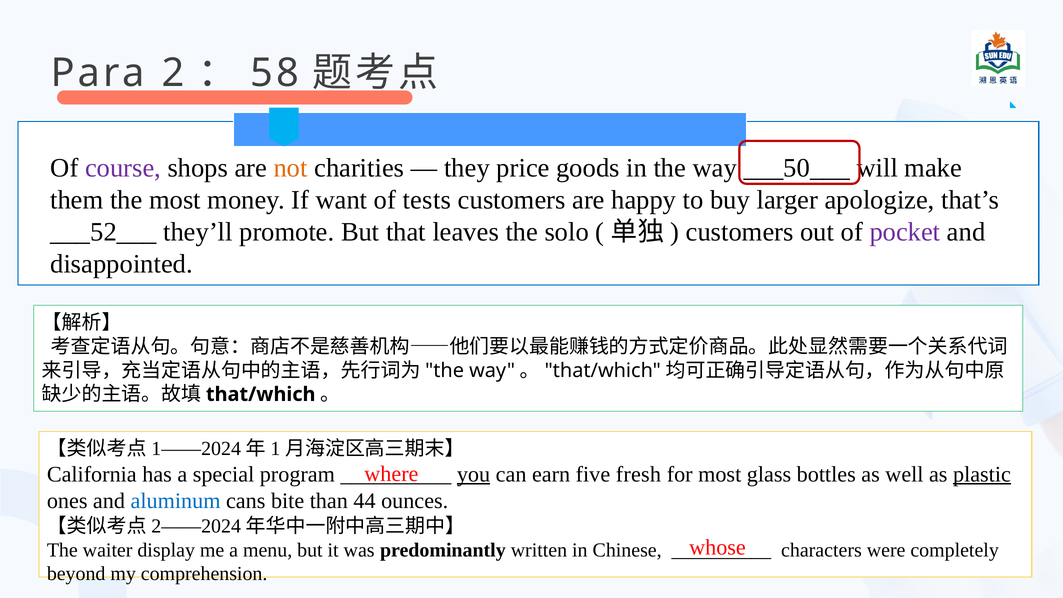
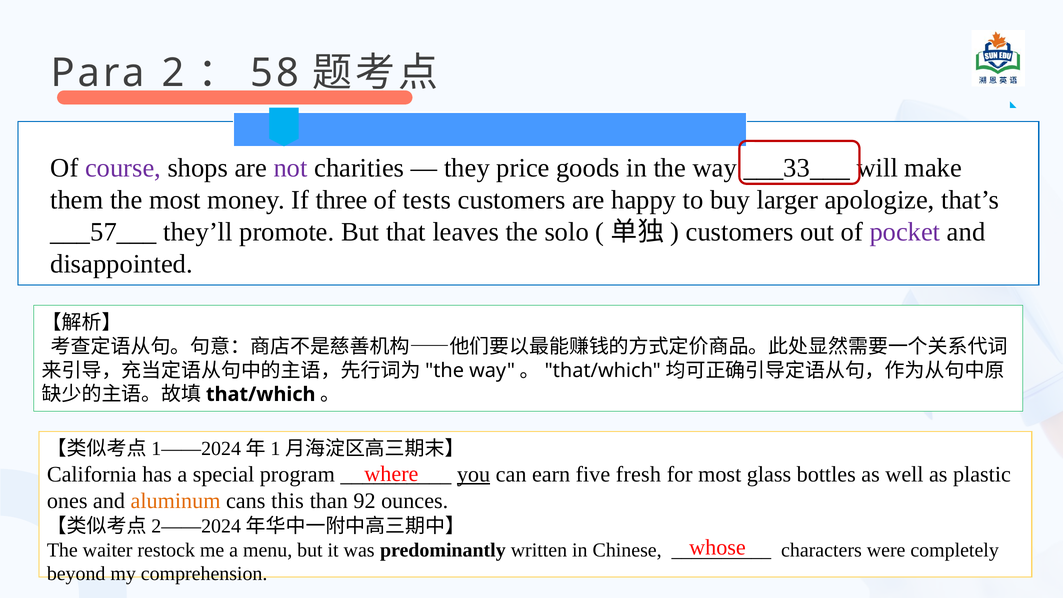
not colour: orange -> purple (291, 168)
___50___: ___50___ -> ___33___ (797, 168)
want: want -> three (342, 200)
___52___: ___52___ -> ___57___ (104, 232)
plastic underline: present -> none (982, 474)
aluminum colour: blue -> orange (176, 501)
bite: bite -> this (287, 501)
44: 44 -> 92 (365, 501)
display: display -> restock (166, 550)
